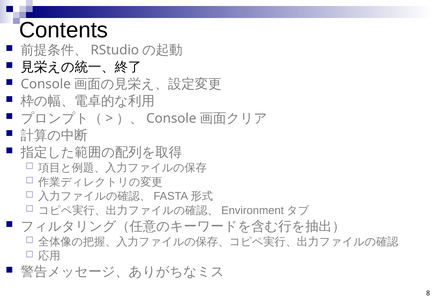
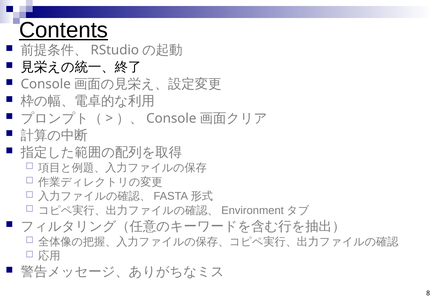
Contents underline: none -> present (64, 30)
